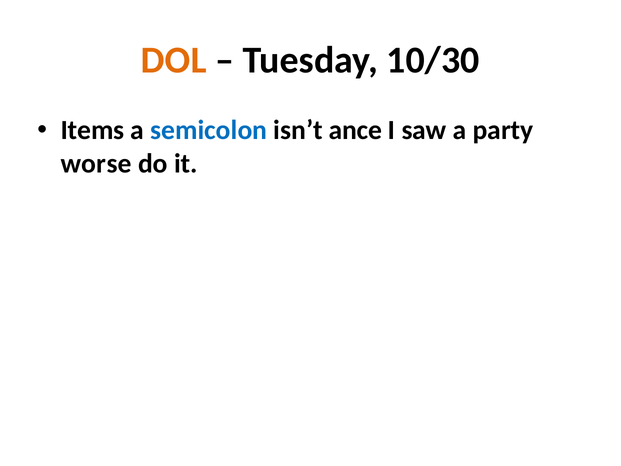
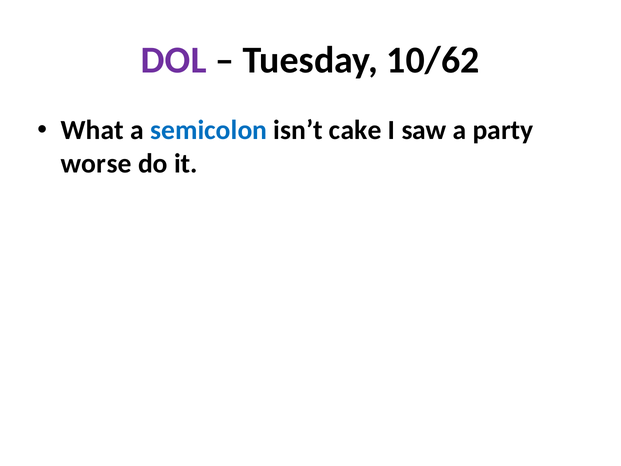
DOL colour: orange -> purple (174, 60)
10/30: 10/30 -> 10/62 (433, 60)
Items: Items -> What (92, 130)
ance: ance -> cake (355, 130)
